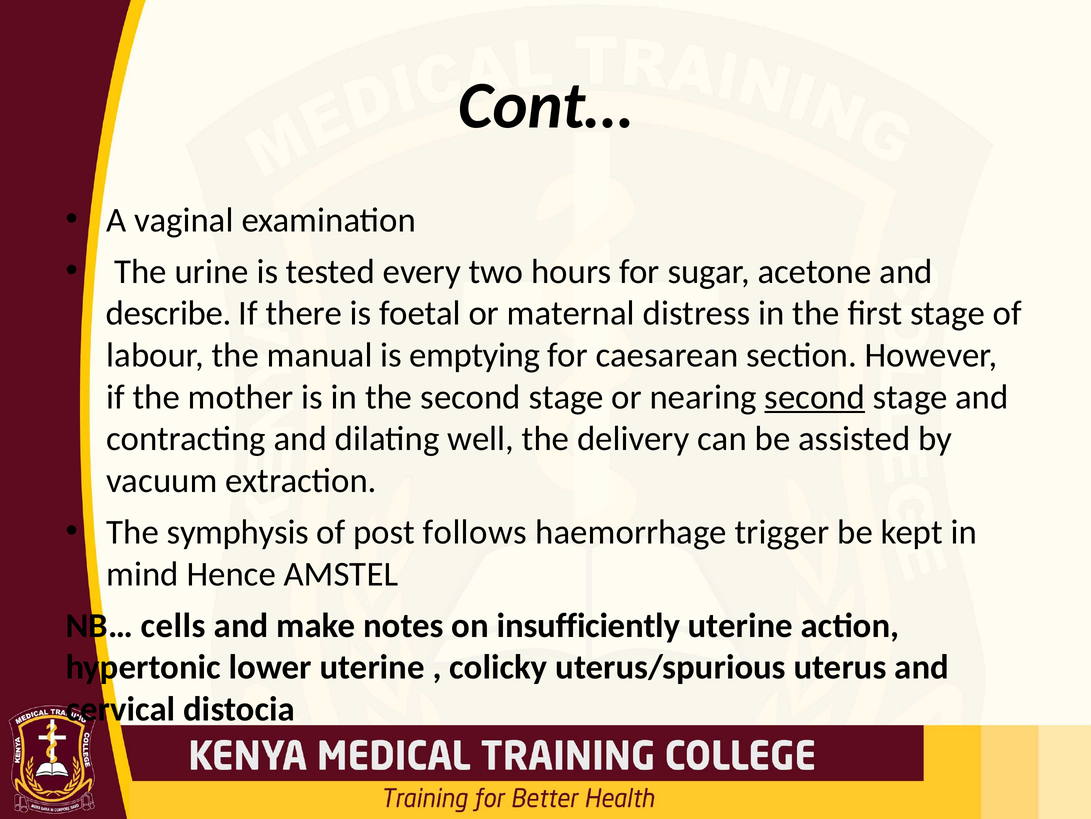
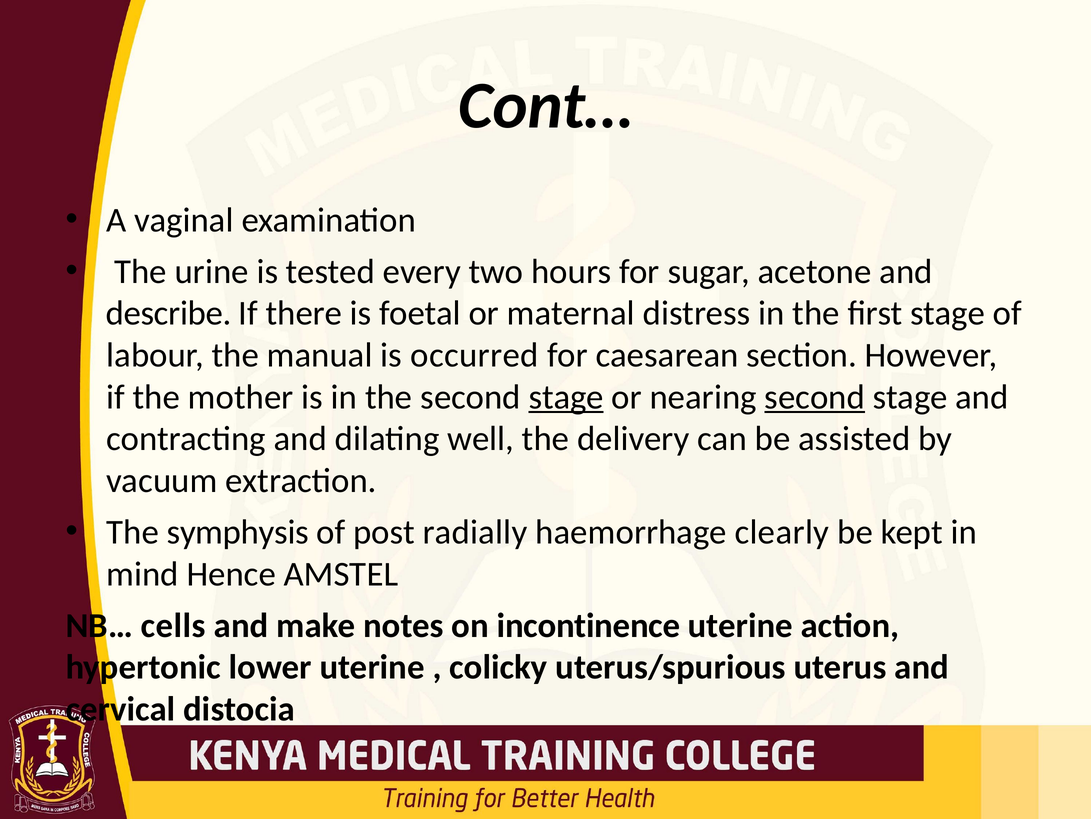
emptying: emptying -> occurred (474, 355)
stage underline: none -> present (566, 397)
follows: follows -> radially (475, 532)
trigger: trigger -> clearly (782, 532)
insufficiently: insufficiently -> incontinence (589, 625)
